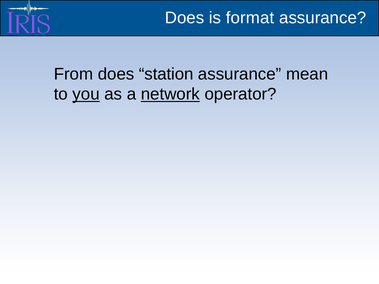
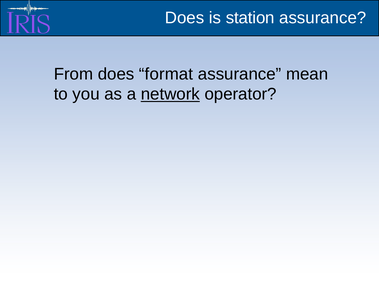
format: format -> station (250, 18)
station: station -> format (166, 74)
you underline: present -> none (86, 94)
